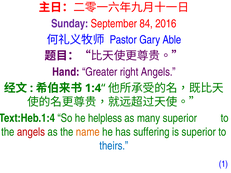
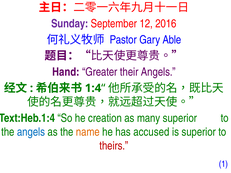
84: 84 -> 12 (146, 24)
right: right -> their (129, 72)
helpless: helpless -> creation (105, 118)
angels colour: red -> blue (31, 132)
suffering: suffering -> accused (151, 132)
theirs colour: blue -> red (114, 146)
